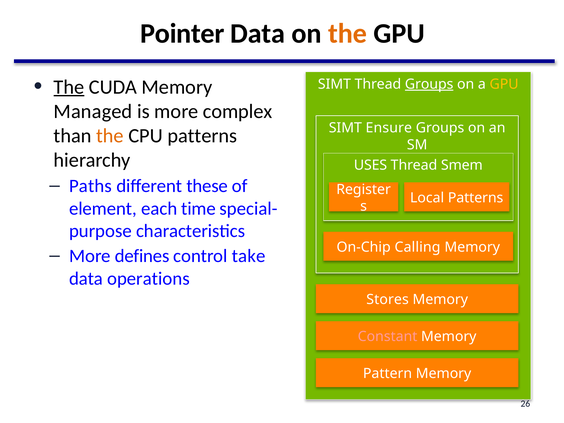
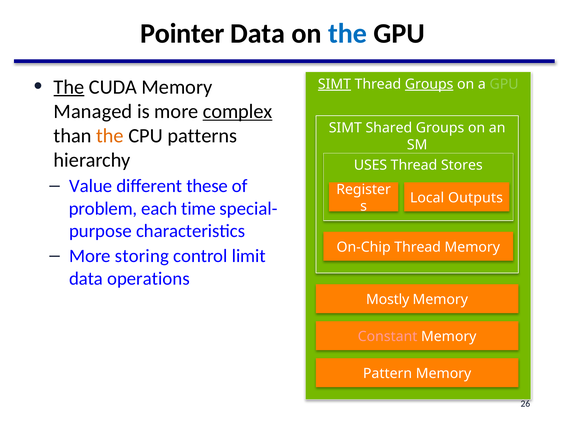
the colour: orange -> blue (348, 33)
SIMT underline: none -> present (334, 84)
GPU colour: yellow -> light green (504, 84)
complex underline: none -> present (238, 111)
Ensure: Ensure -> Shared (389, 128)
Smem: Smem -> Stores (462, 165)
Paths: Paths -> Value (91, 186)
Local Patterns: Patterns -> Outputs (476, 198)
element: element -> problem (103, 209)
On-Chip Calling: Calling -> Thread (418, 247)
defines: defines -> storing (142, 256)
take: take -> limit (249, 256)
Stores: Stores -> Mostly (388, 300)
